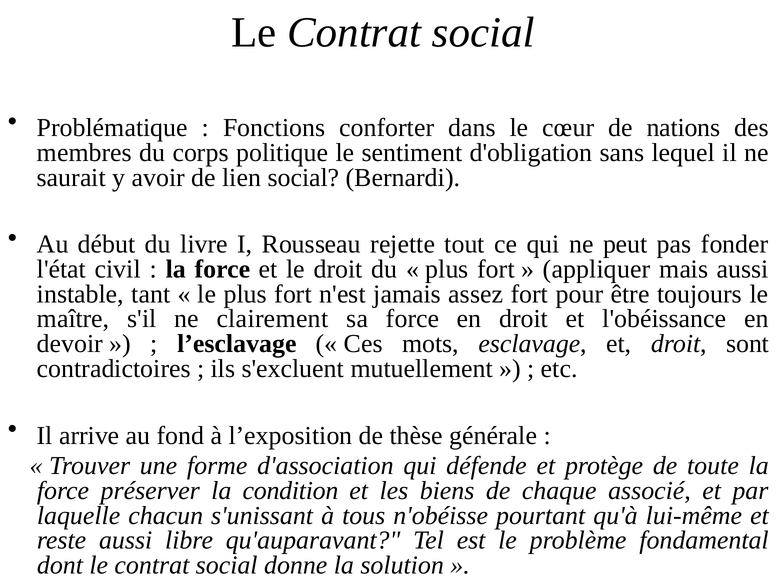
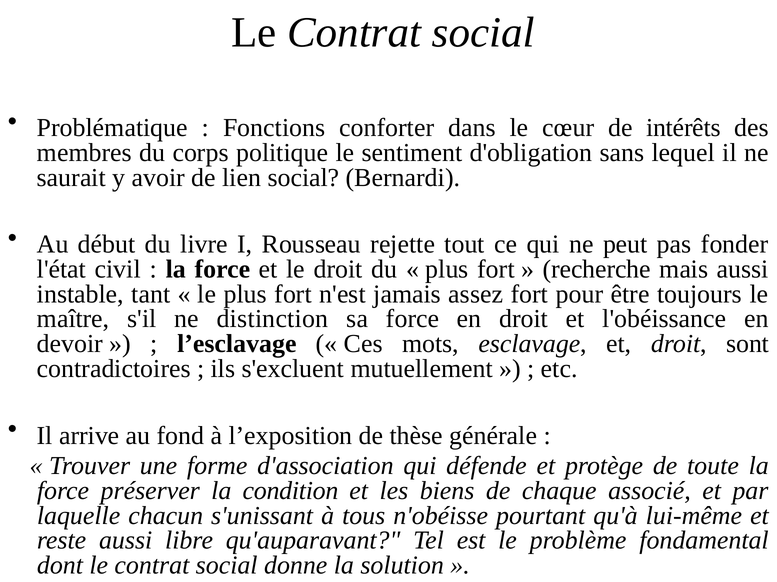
nations: nations -> intérêts (684, 128)
appliquer: appliquer -> recherche (597, 270)
clairement: clairement -> distinction (273, 319)
